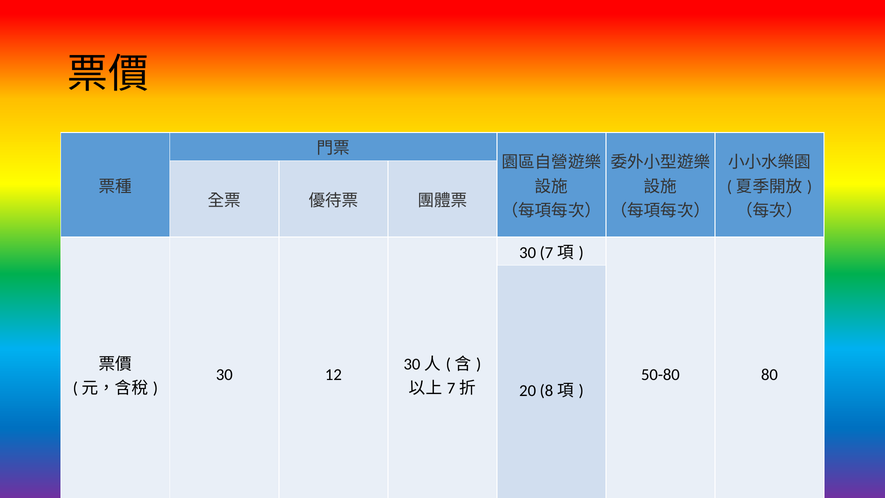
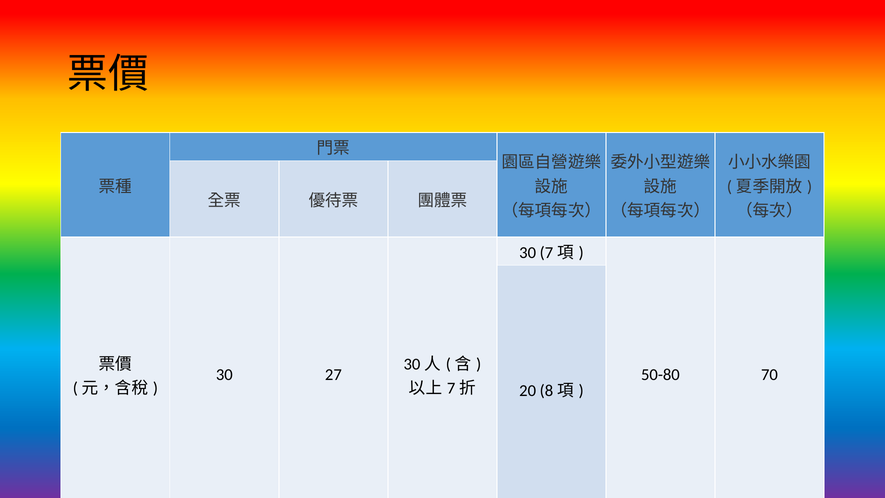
12: 12 -> 27 (333, 375)
80: 80 -> 70 (769, 375)
